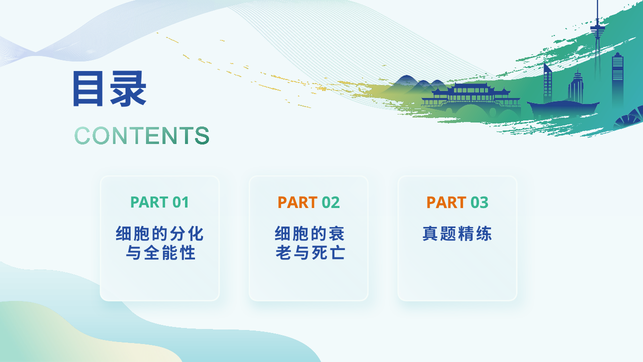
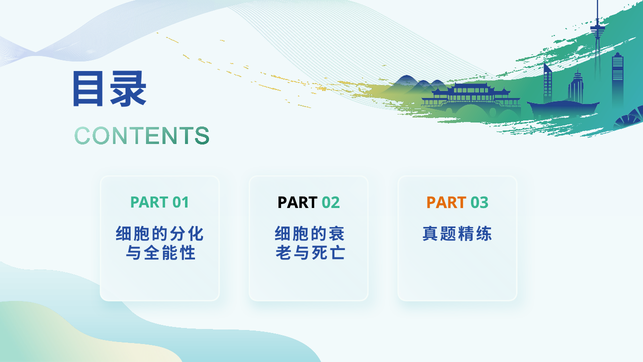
PART colour: orange -> black (297, 202)
